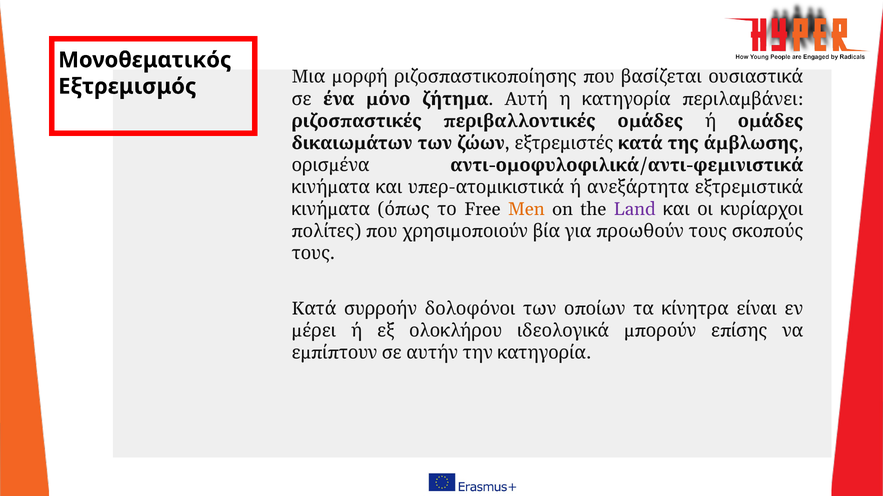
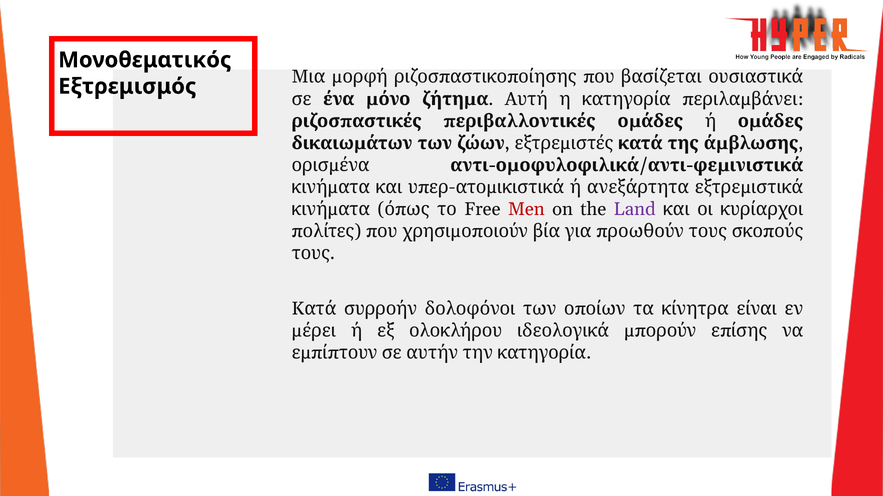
Men colour: orange -> red (526, 209)
